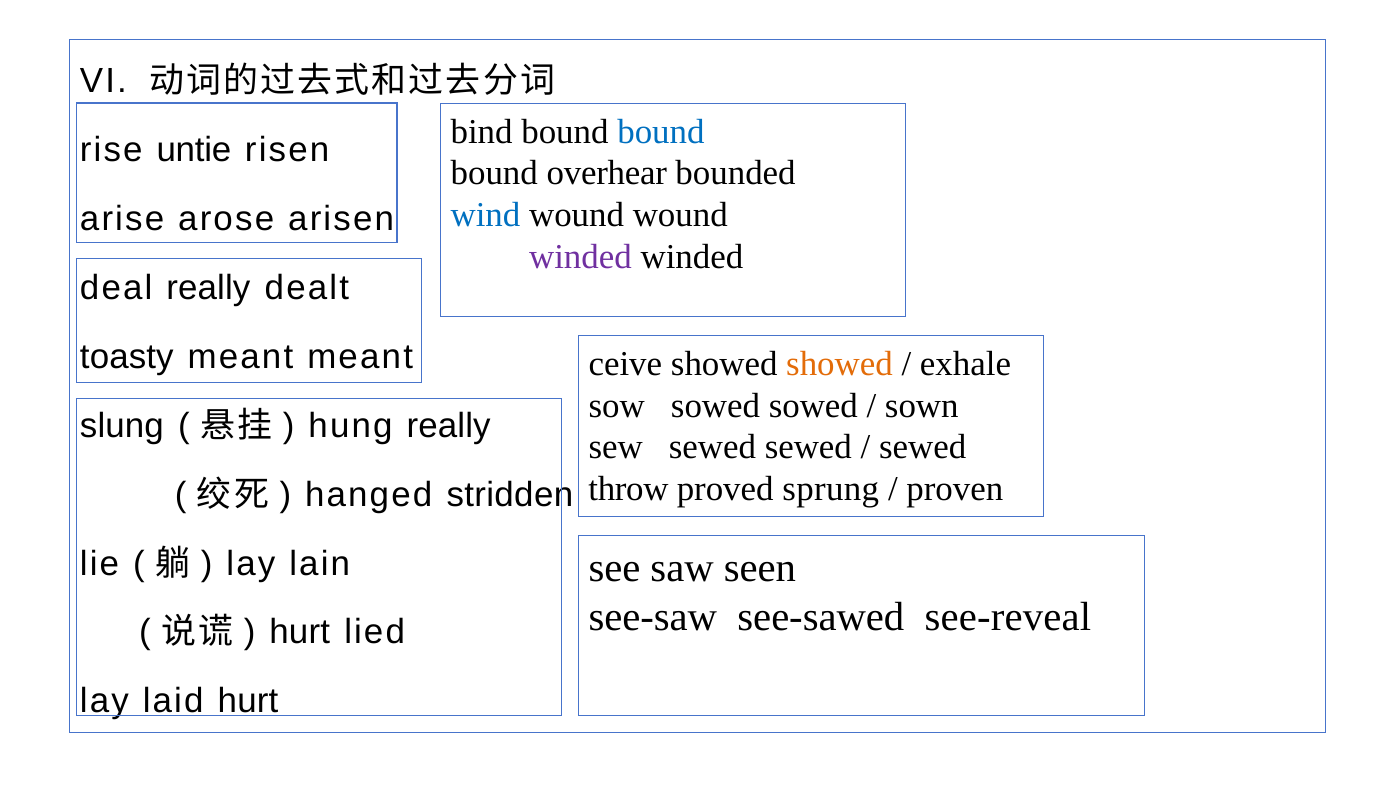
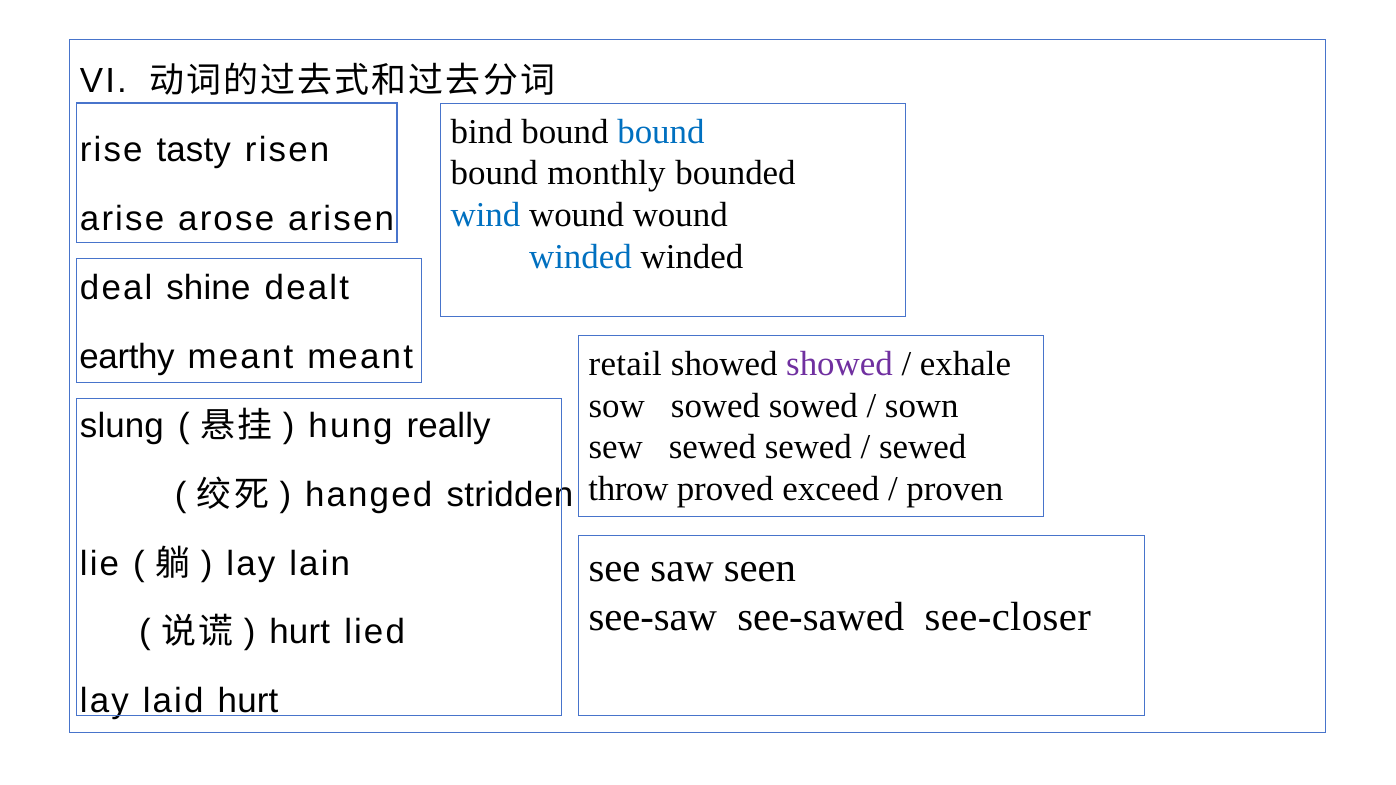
untie: untie -> tasty (194, 150)
overhear: overhear -> monthly (606, 174)
winded colour: purple -> blue (580, 257)
deal really: really -> shine (208, 288)
toasty: toasty -> earthy (127, 357)
ceive: ceive -> retail (625, 364)
showed colour: orange -> purple (840, 364)
sprung: sprung -> exceed (831, 489)
see-reveal: see-reveal -> see-closer (1008, 617)
